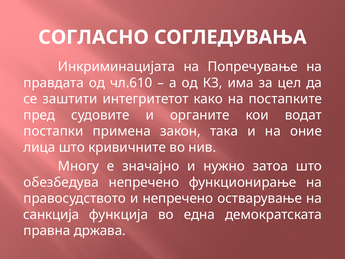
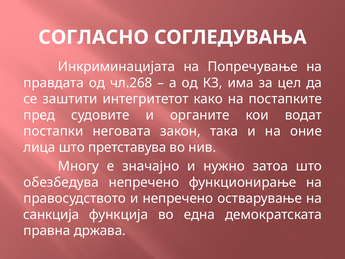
чл.610: чл.610 -> чл.268 (131, 83)
примена: примена -> неговата (122, 131)
кривичните: кривичните -> претставува (127, 147)
